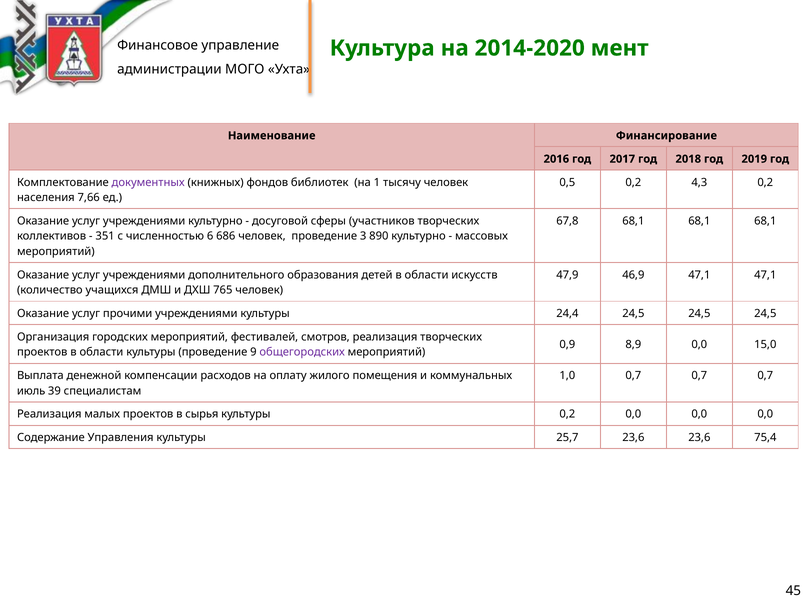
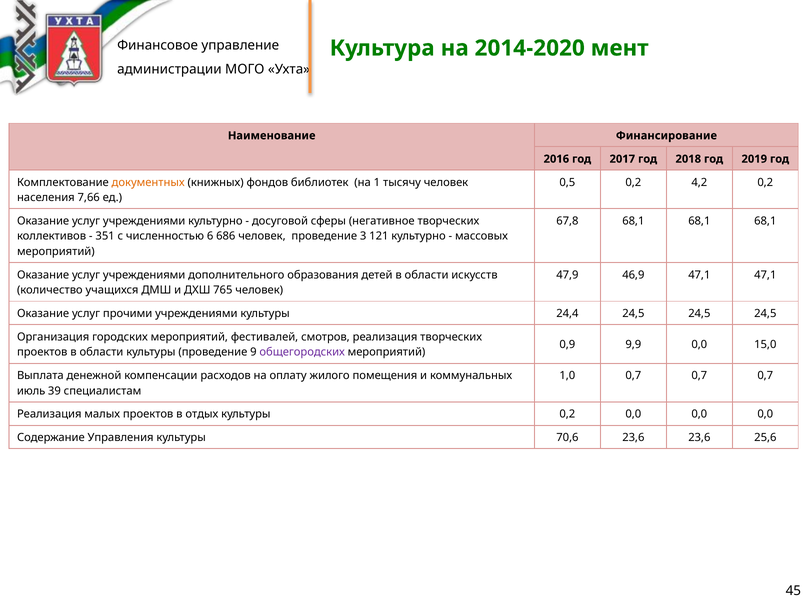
документных colour: purple -> orange (148, 182)
4,3: 4,3 -> 4,2 (699, 182)
участников: участников -> негативное (382, 221)
890: 890 -> 121 (379, 236)
8,9: 8,9 -> 9,9 (633, 344)
сырья: сырья -> отдых (202, 414)
25,7: 25,7 -> 70,6 (567, 437)
75,4: 75,4 -> 25,6 (765, 437)
